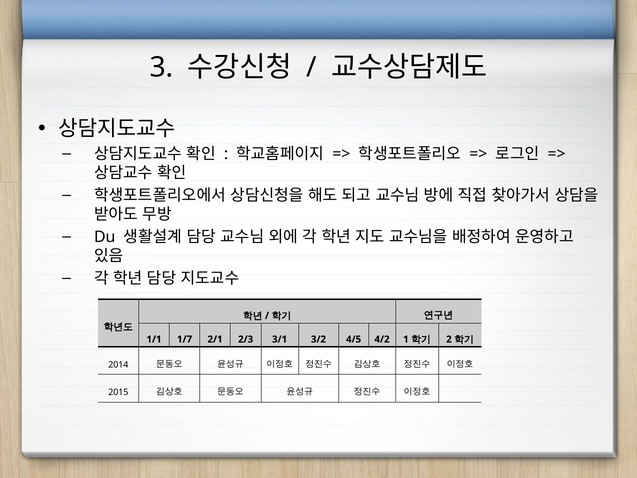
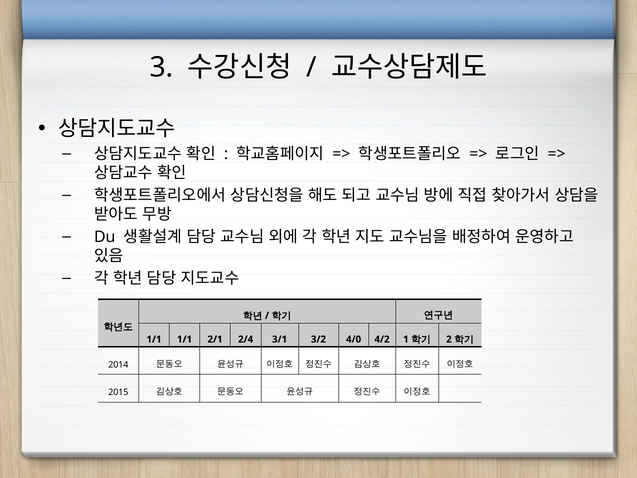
1/1 1/7: 1/7 -> 1/1 (185, 339)
2/3: 2/3 -> 2/4 (246, 339)
4/5: 4/5 -> 4/0 (354, 339)
